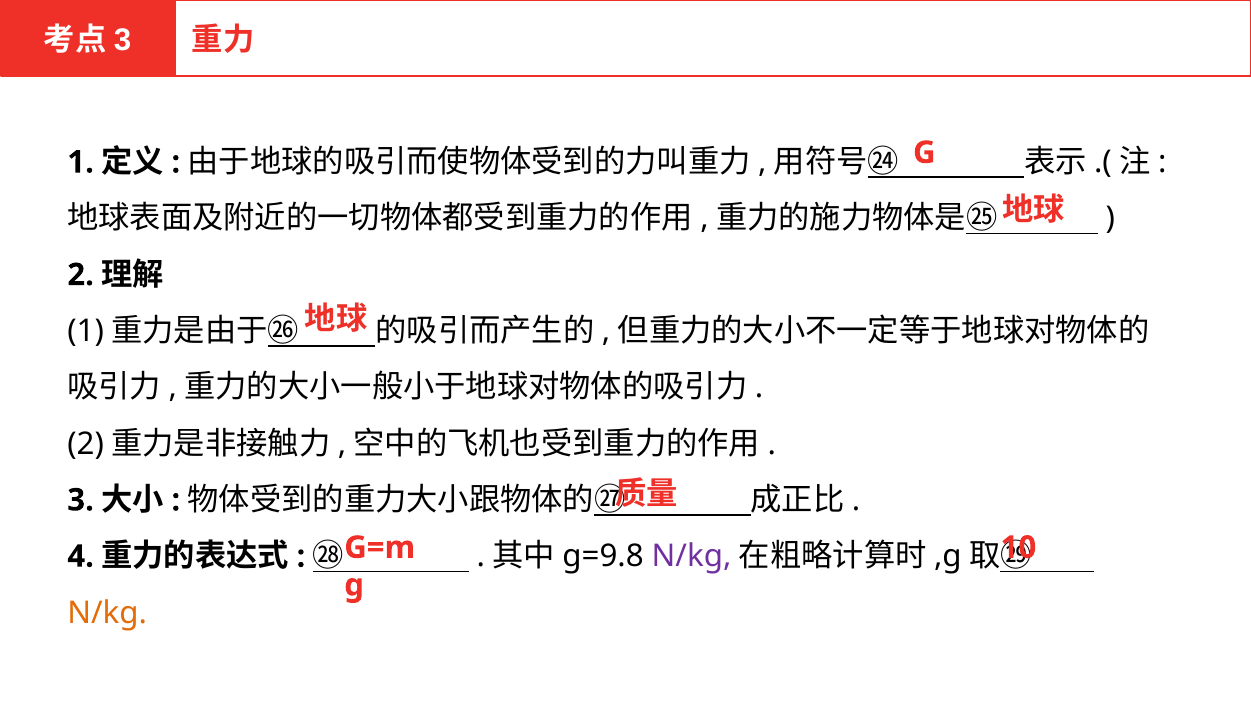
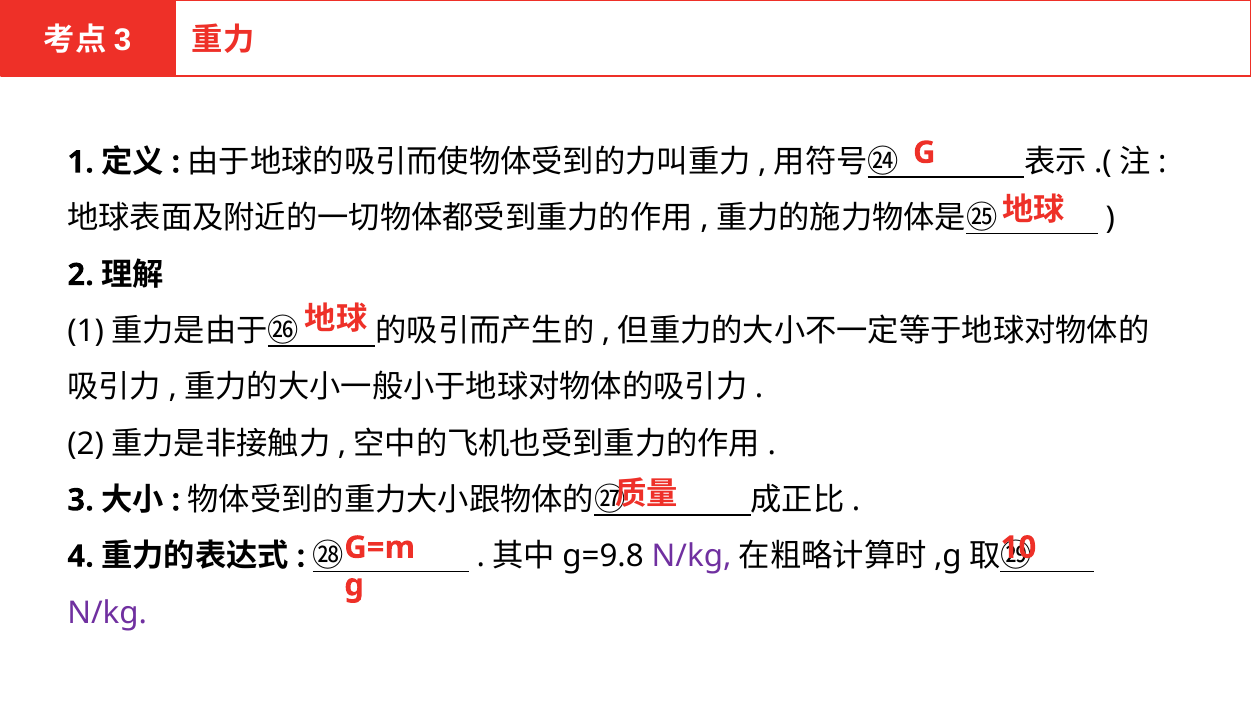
N/kg colour: orange -> purple (107, 612)
